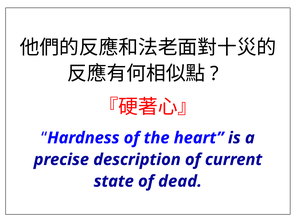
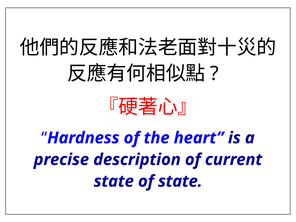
of dead: dead -> state (180, 181)
